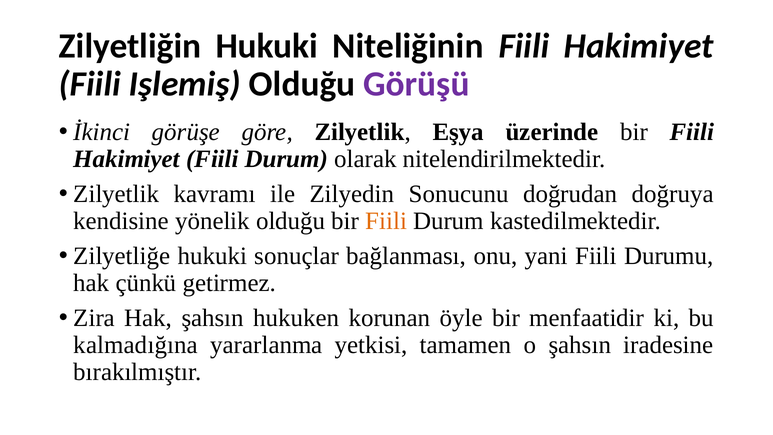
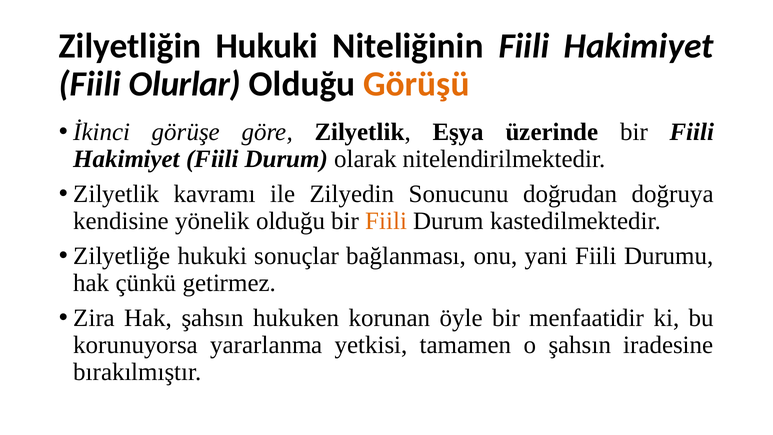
Işlemiş: Işlemiş -> Olurlar (185, 84)
Görüşü colour: purple -> orange (416, 84)
kalmadığına: kalmadığına -> korunuyorsa (136, 345)
